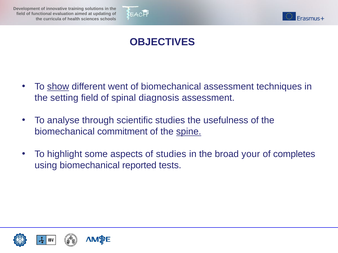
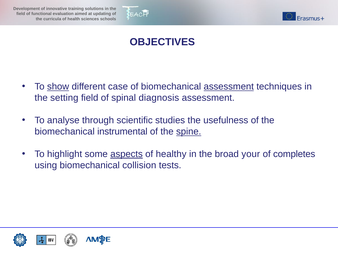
went: went -> case (118, 87)
assessment underline: none -> present (229, 87)
commitment: commitment -> instrumental (122, 132)
aspects underline: none -> present (127, 154)
of studies: studies -> healthy (171, 154)
reported: reported -> collision (139, 166)
